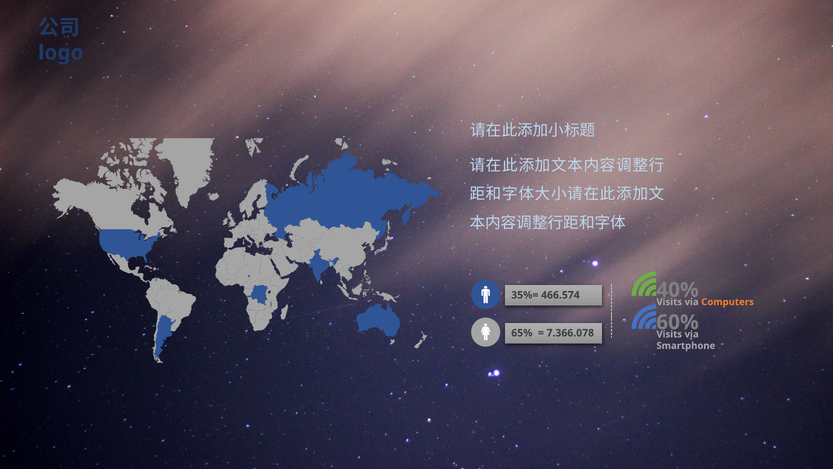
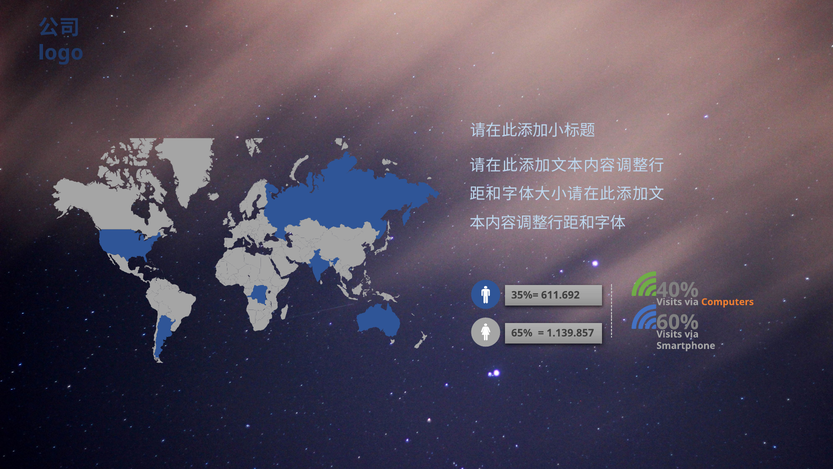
466.574: 466.574 -> 611.692 (560, 295)
7.366.078: 7.366.078 -> 1.139.857 (570, 333)
